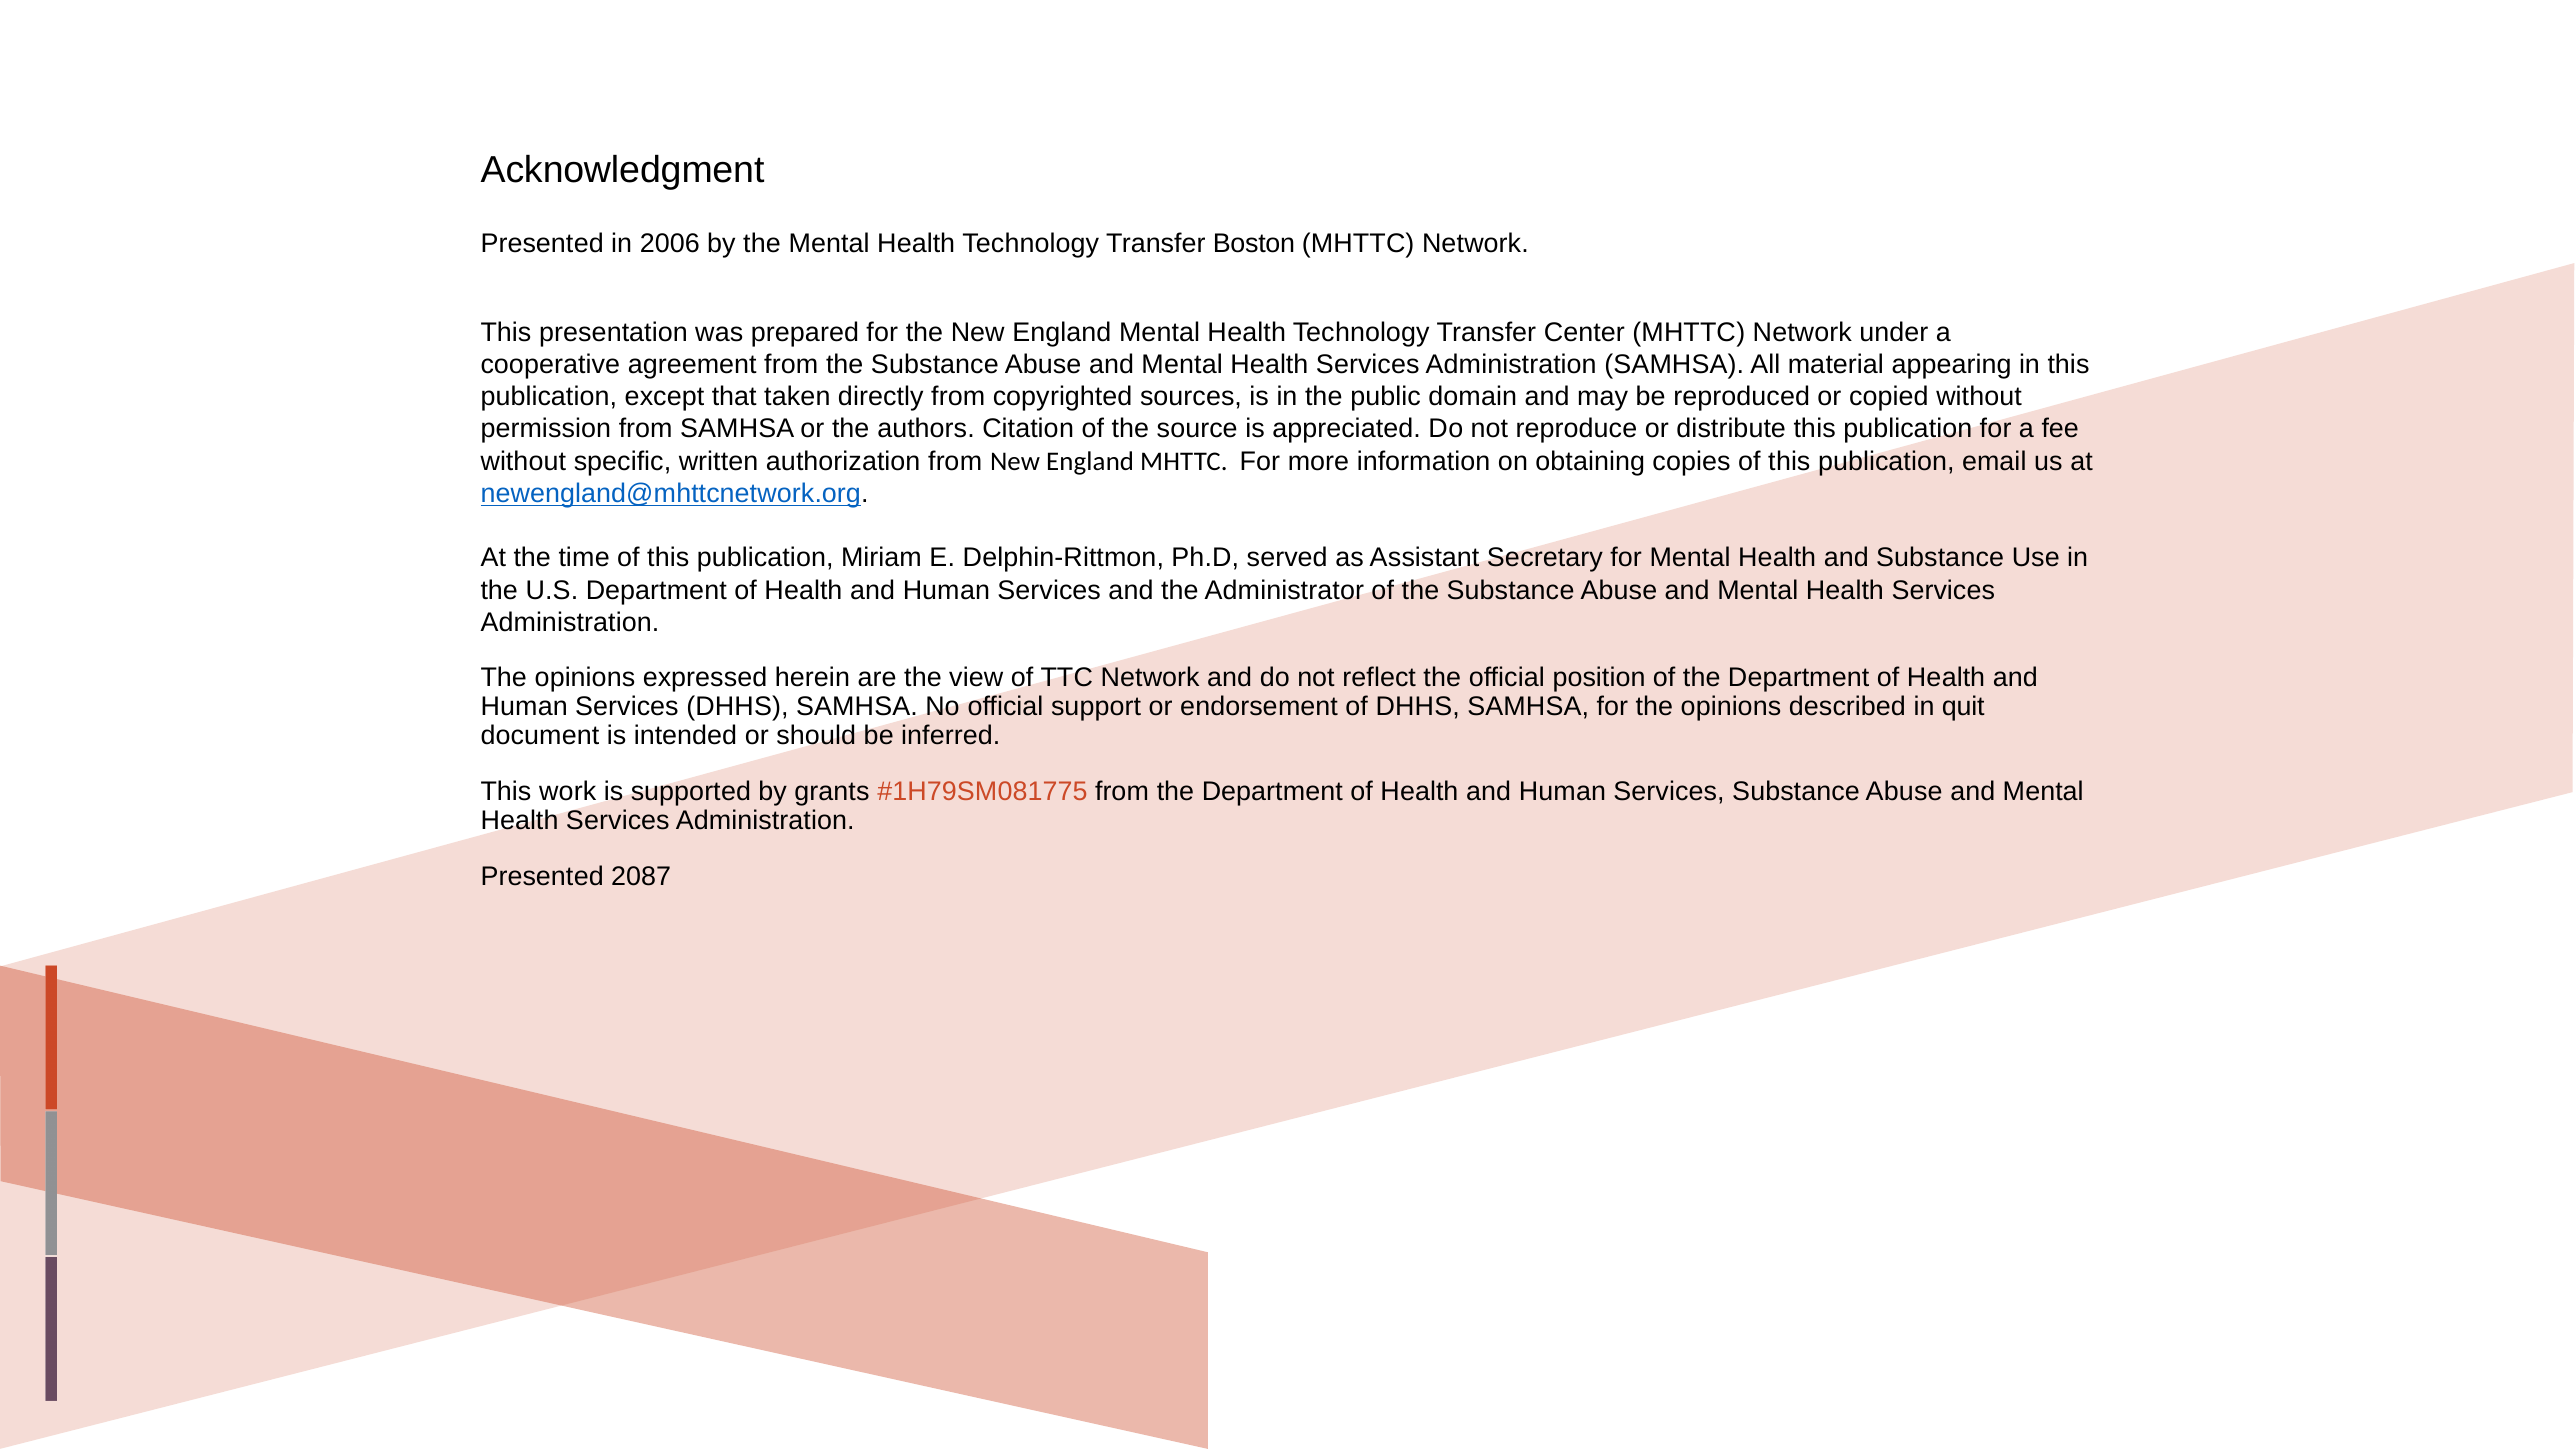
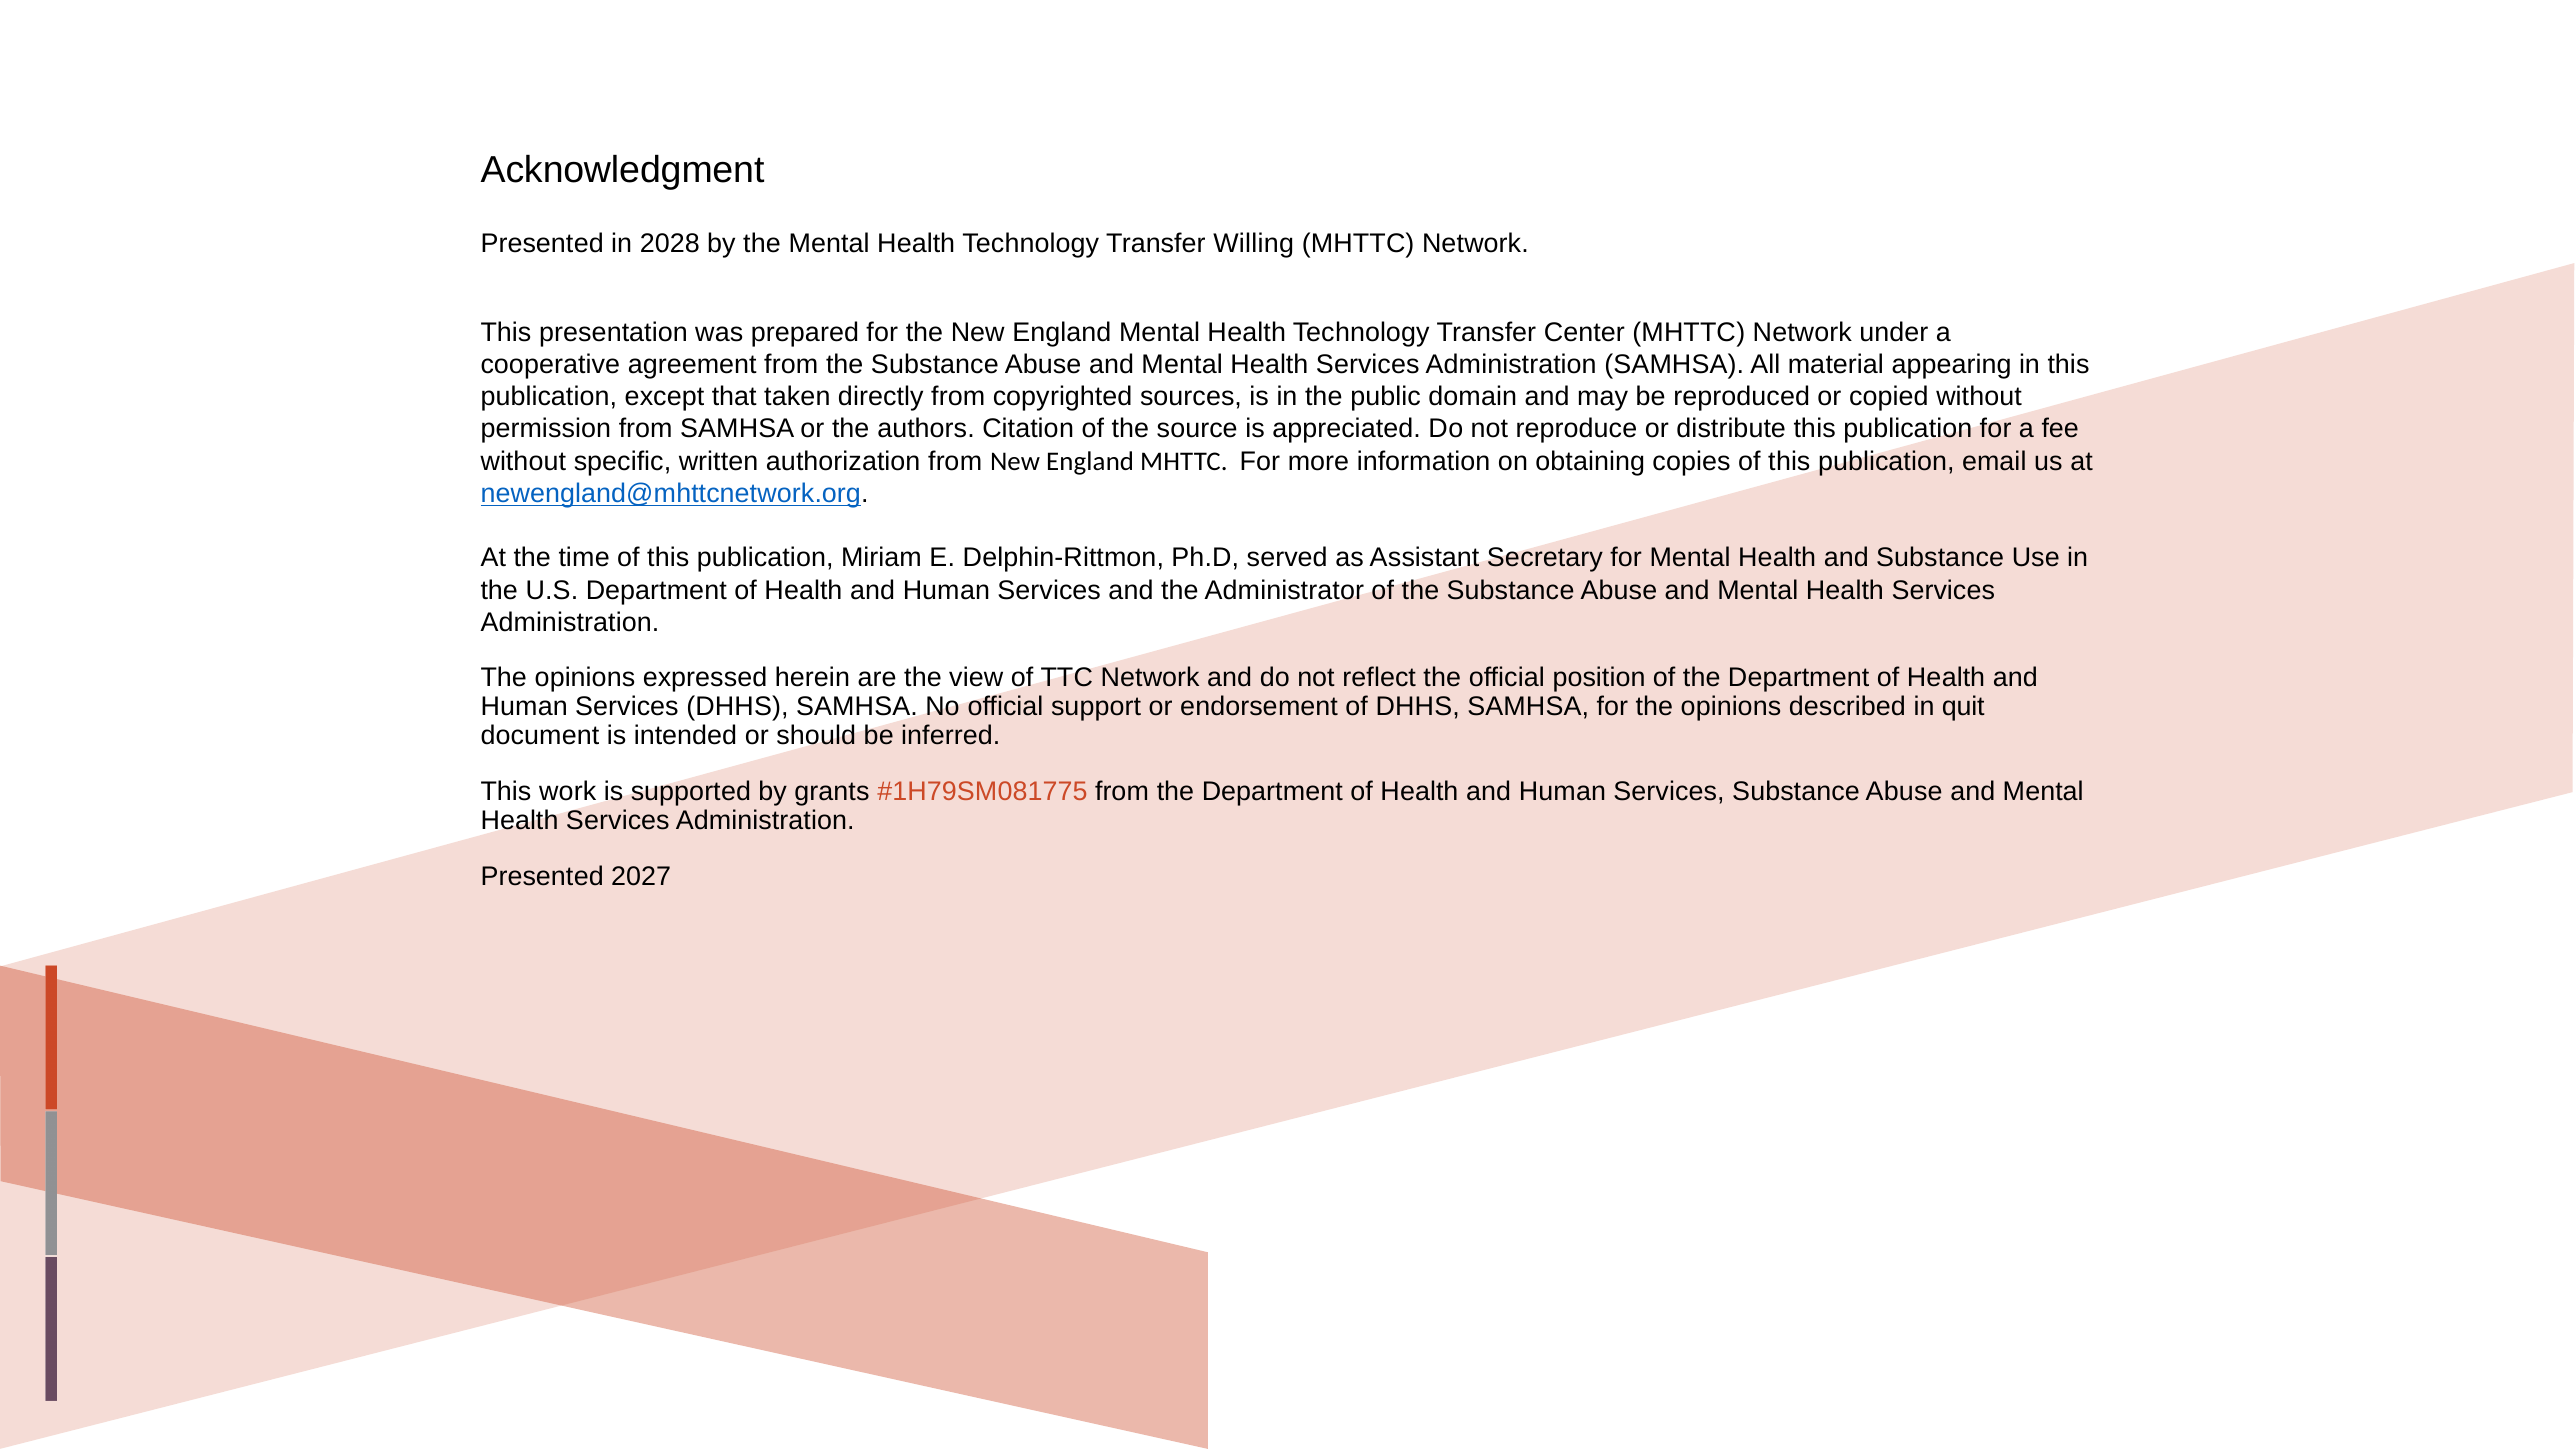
2006: 2006 -> 2028 (670, 244)
Boston: Boston -> Willing (1254, 244)
2087: 2087 -> 2027 (641, 877)
